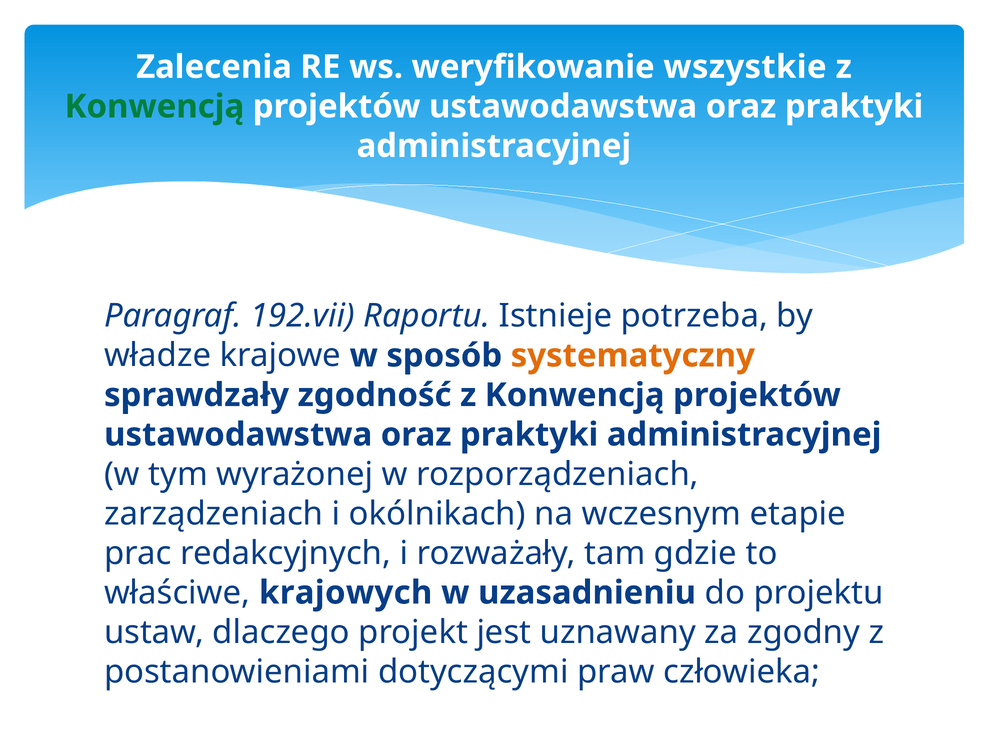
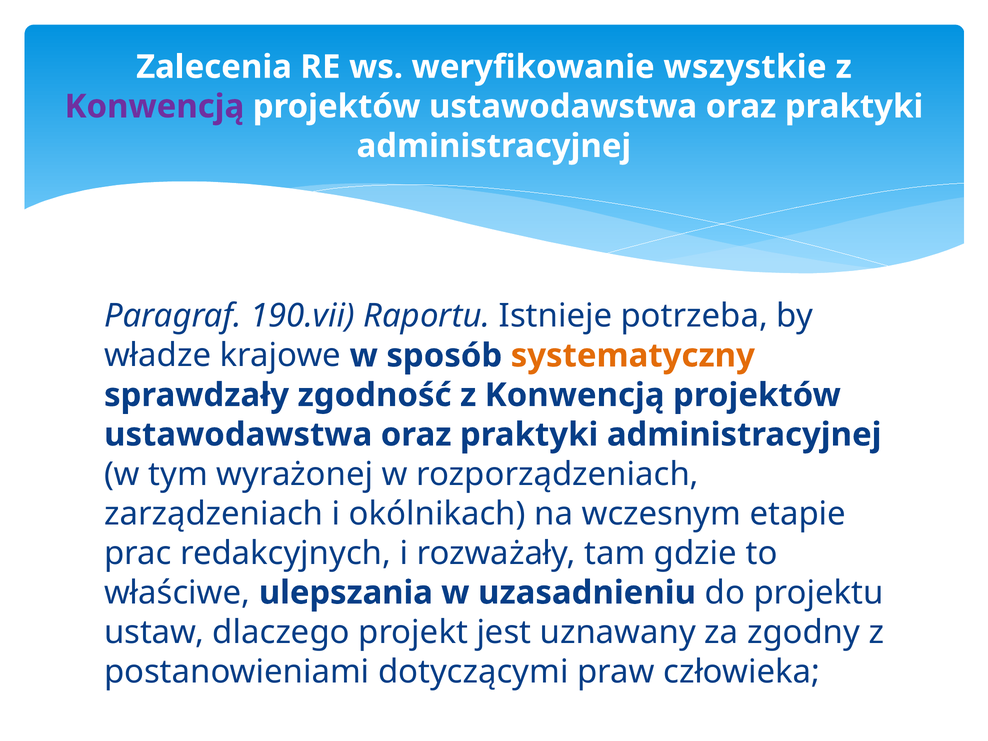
Konwencją colour: green -> purple (154, 107)
192.vii: 192.vii -> 190.vii (303, 316)
krajowych: krajowych -> ulepszania (346, 593)
